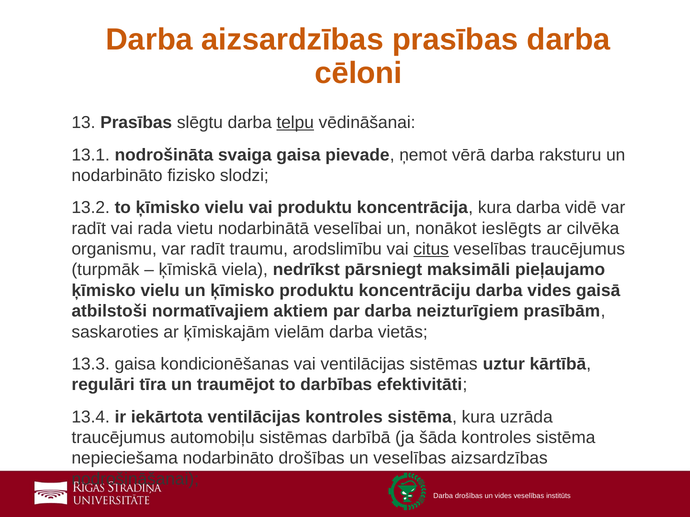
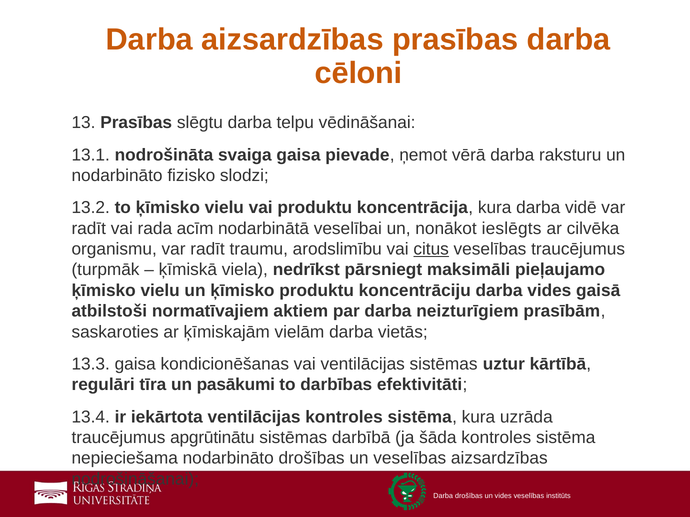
telpu underline: present -> none (295, 123)
vietu: vietu -> acīm (195, 229)
traumējot: traumējot -> pasākumi (236, 385)
automobiļu: automobiļu -> apgrūtinātu (212, 438)
